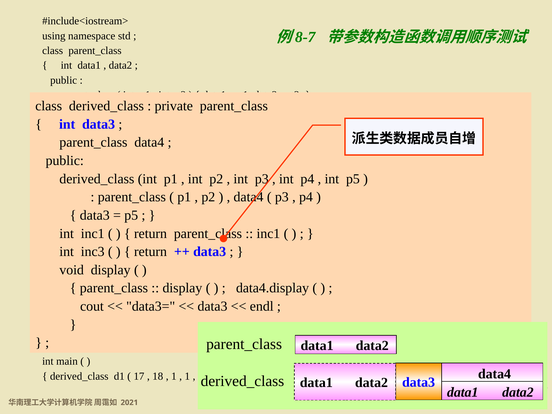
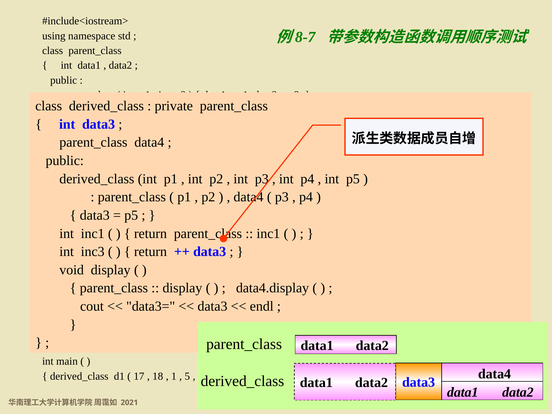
1: 1 -> 5 (187, 376)
